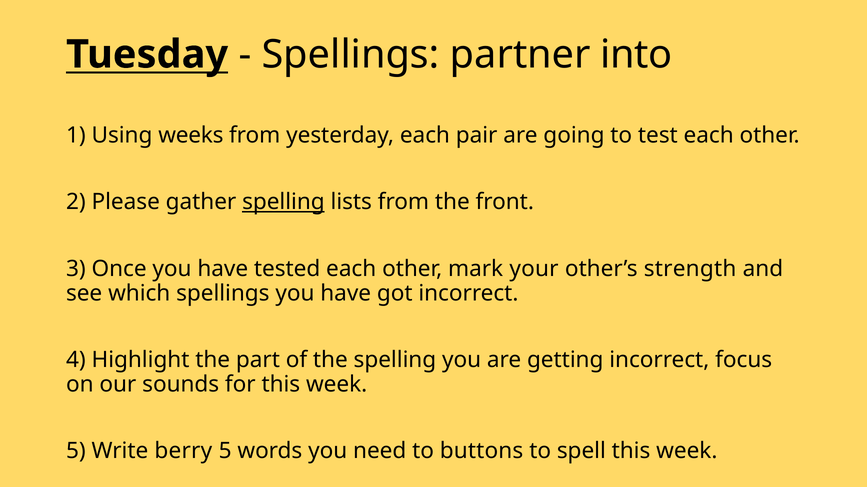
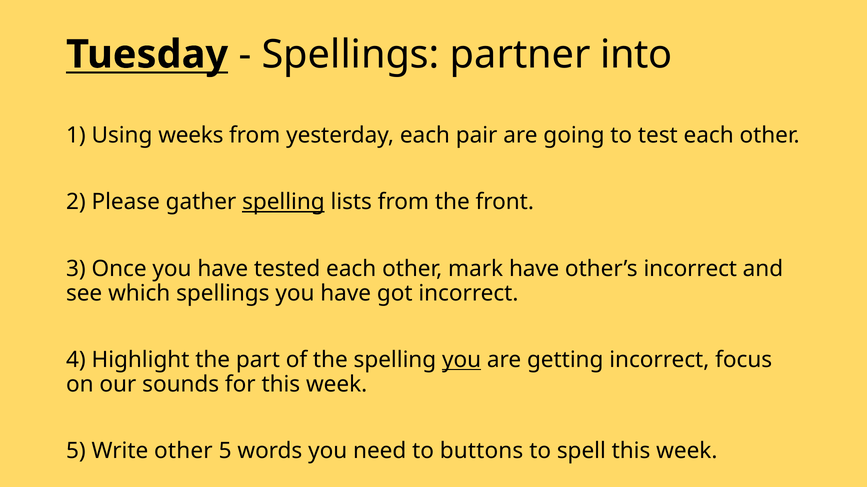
mark your: your -> have (534, 269)
other’s strength: strength -> incorrect (690, 269)
you underline: none -> present (462, 360)
Write berry: berry -> other (183, 452)
